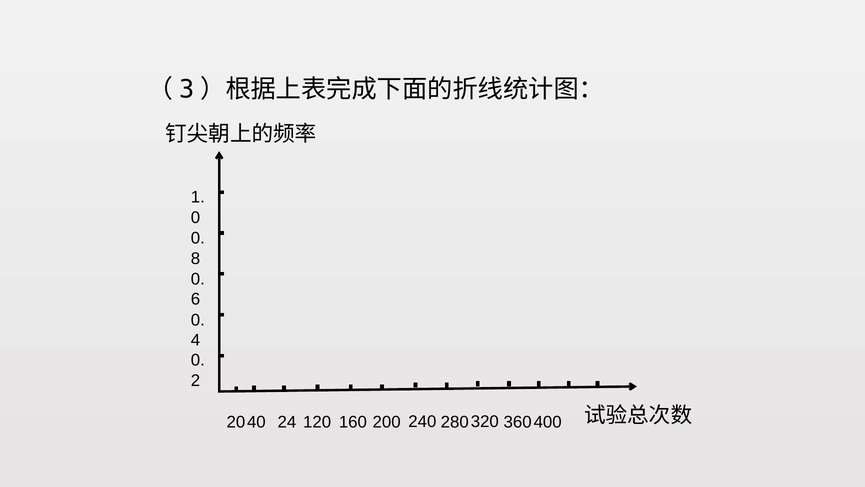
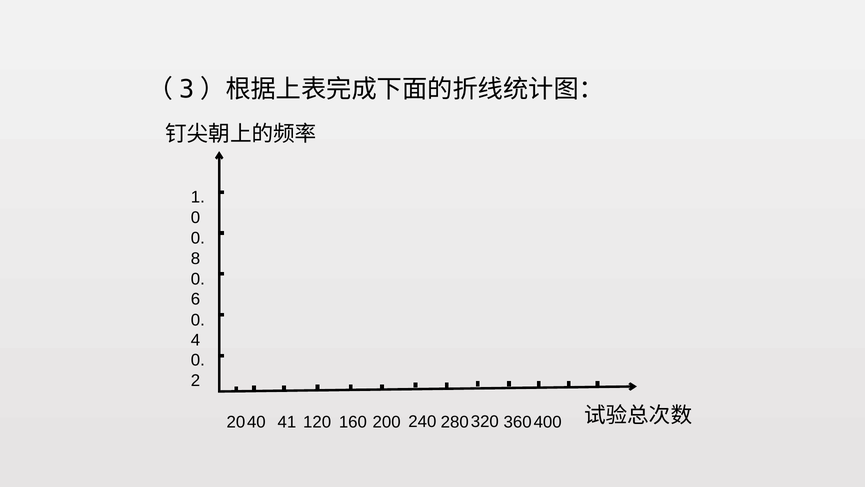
24: 24 -> 41 (287, 422)
